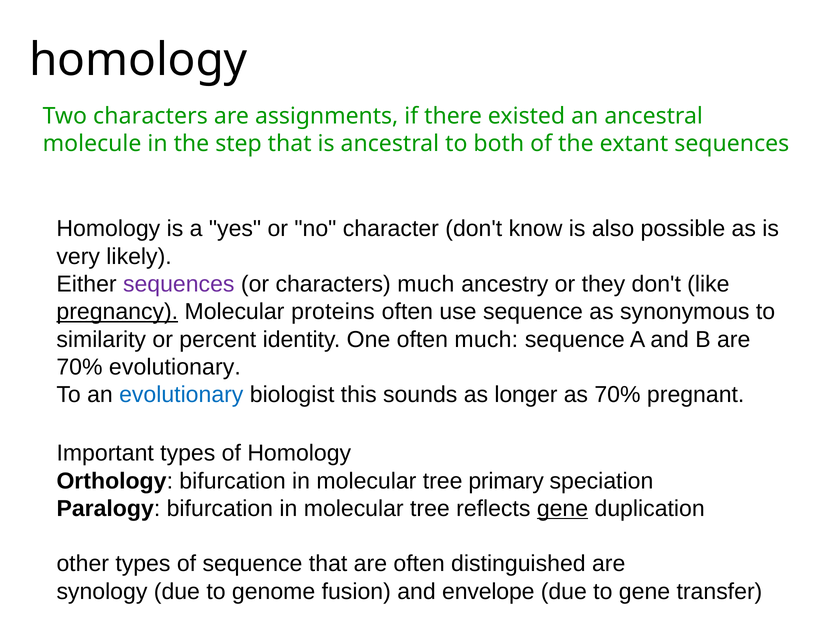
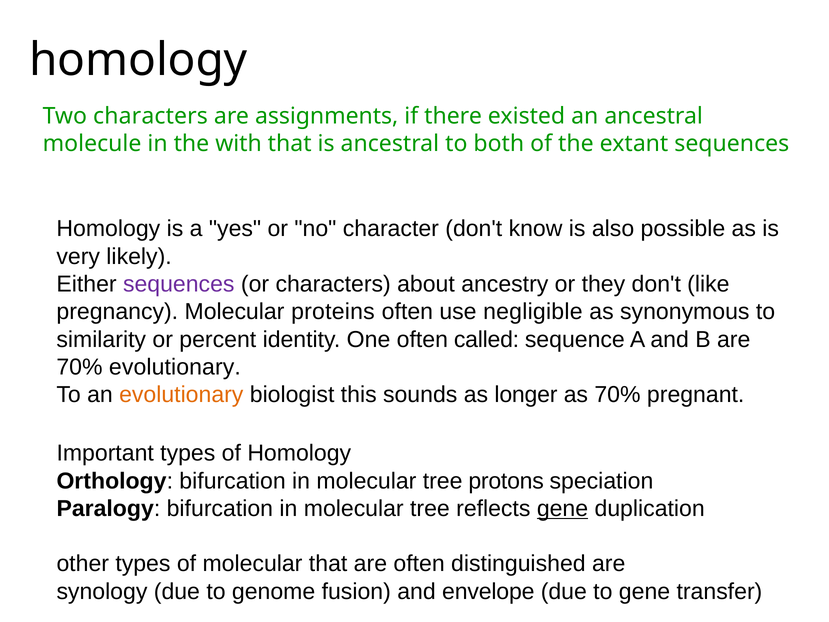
step: step -> with (239, 144)
characters much: much -> about (426, 284)
pregnancy underline: present -> none (117, 312)
use sequence: sequence -> negligible (533, 312)
often much: much -> called (487, 339)
evolutionary colour: blue -> orange (181, 395)
primary: primary -> protons (506, 481)
of sequence: sequence -> molecular (252, 564)
